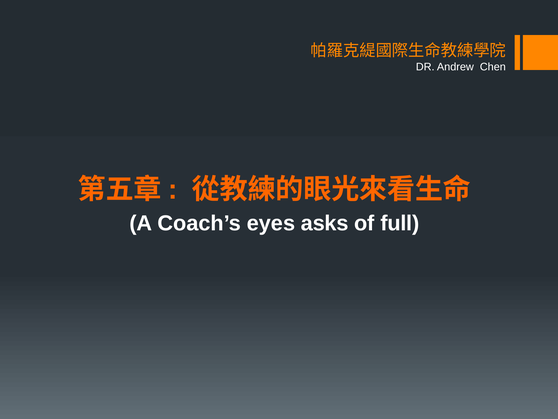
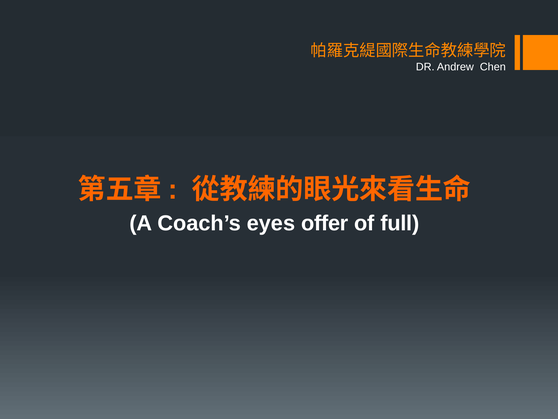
asks: asks -> offer (325, 223)
